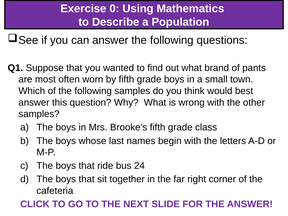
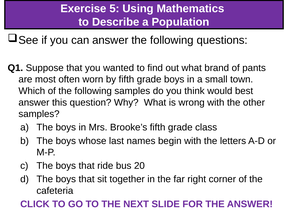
0: 0 -> 5 (114, 9)
24: 24 -> 20 (139, 166)
